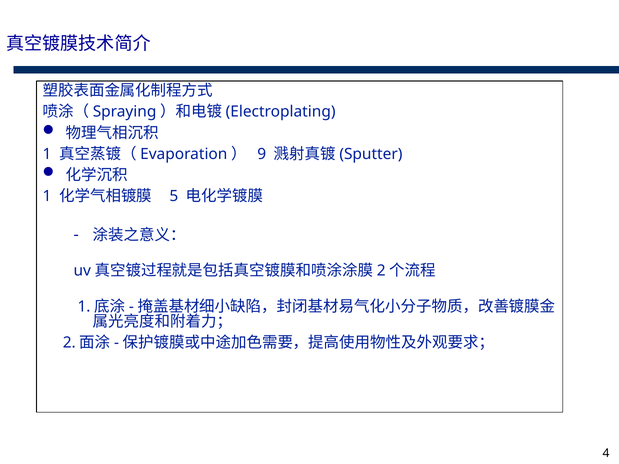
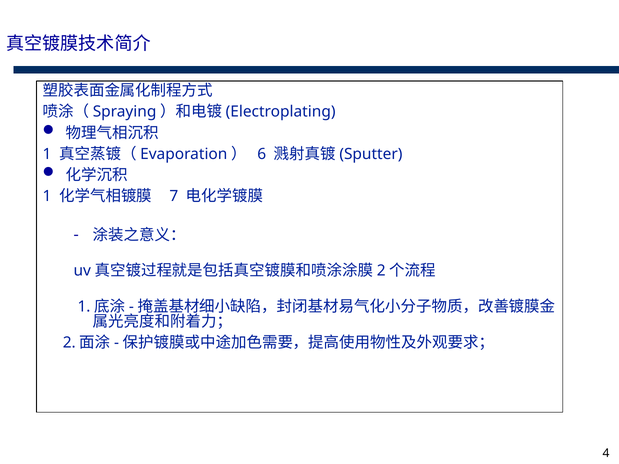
9: 9 -> 6 (262, 154)
5: 5 -> 7 (174, 196)
